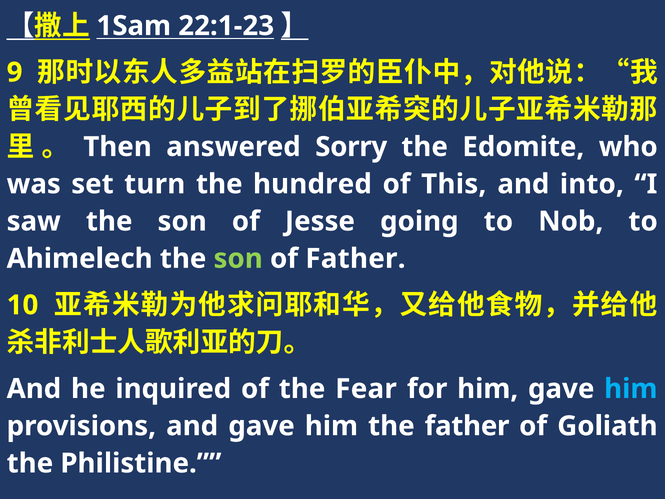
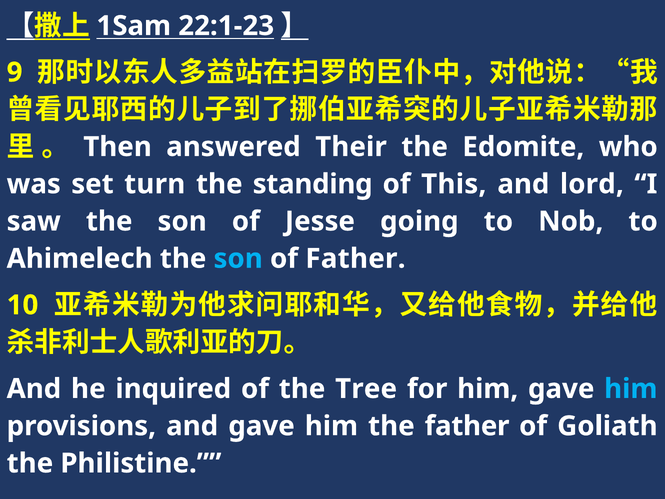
Sorry: Sorry -> Their (351, 147)
hundred: hundred -> standing (313, 184)
into: into -> lord (592, 184)
son colour: light green -> light blue (238, 258)
Fear: Fear -> Tree (366, 389)
